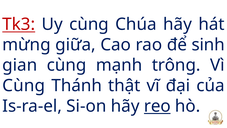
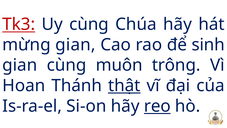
mừng giữa: giữa -> gian (75, 45)
mạnh: mạnh -> muôn (119, 65)
Cùng: Cùng -> Hoan (24, 85)
thật underline: none -> present (124, 85)
